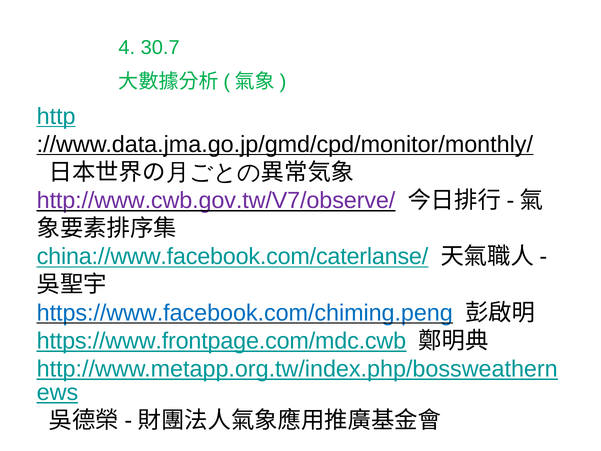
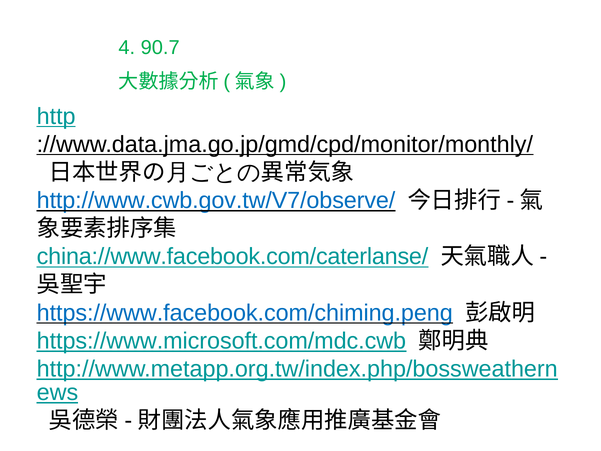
30.7: 30.7 -> 90.7 (160, 48)
http://www.cwb.gov.tw/V7/observe/ colour: purple -> blue (216, 200)
https://www.frontpage.com/mdc.cwb: https://www.frontpage.com/mdc.cwb -> https://www.microsoft.com/mdc.cwb (221, 341)
